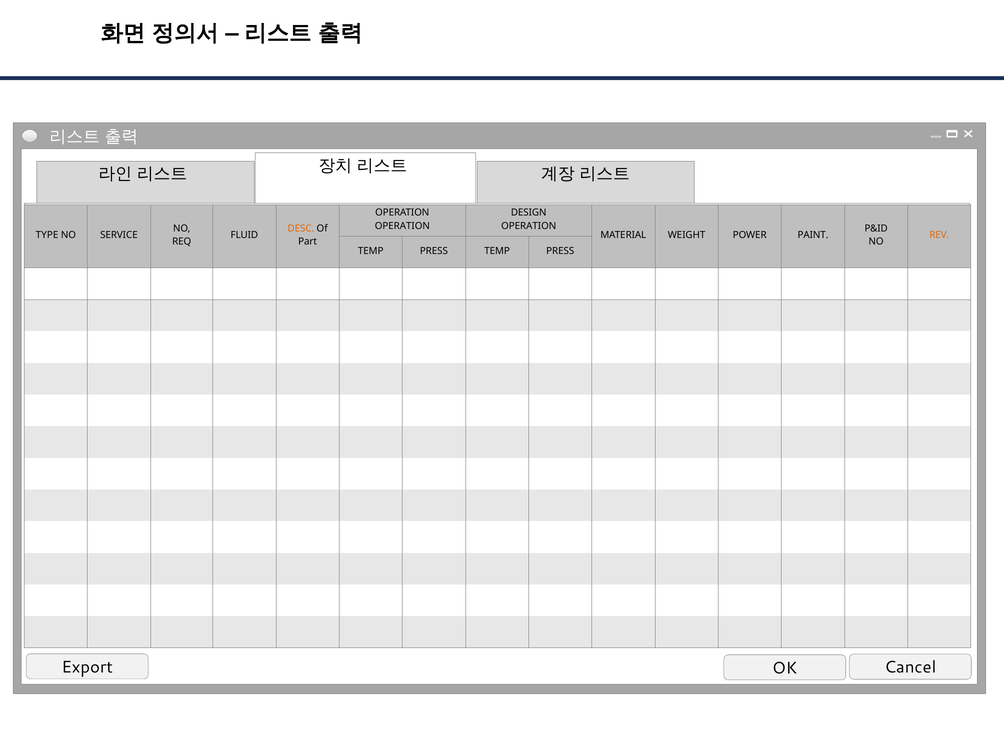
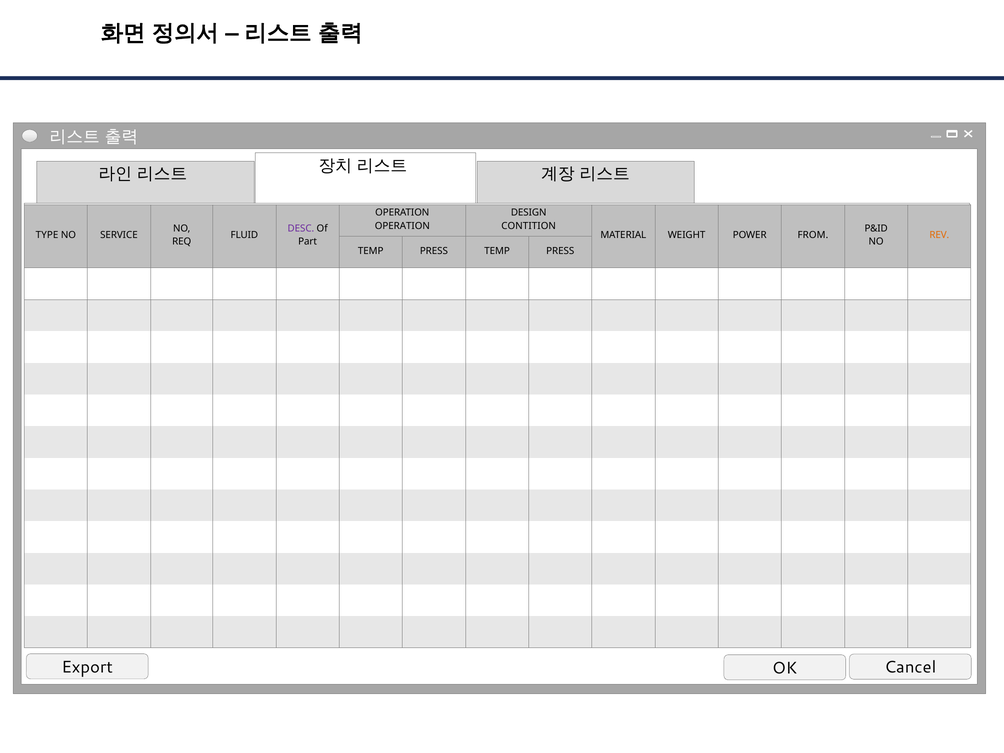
OPERATION: OPERATION -> CONTITION (529, 226)
DESC colour: orange -> purple (301, 229)
PAINT: PAINT -> FROM (813, 235)
